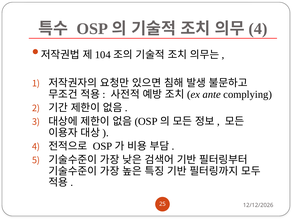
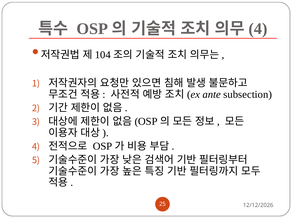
complying: complying -> subsection (248, 94)
